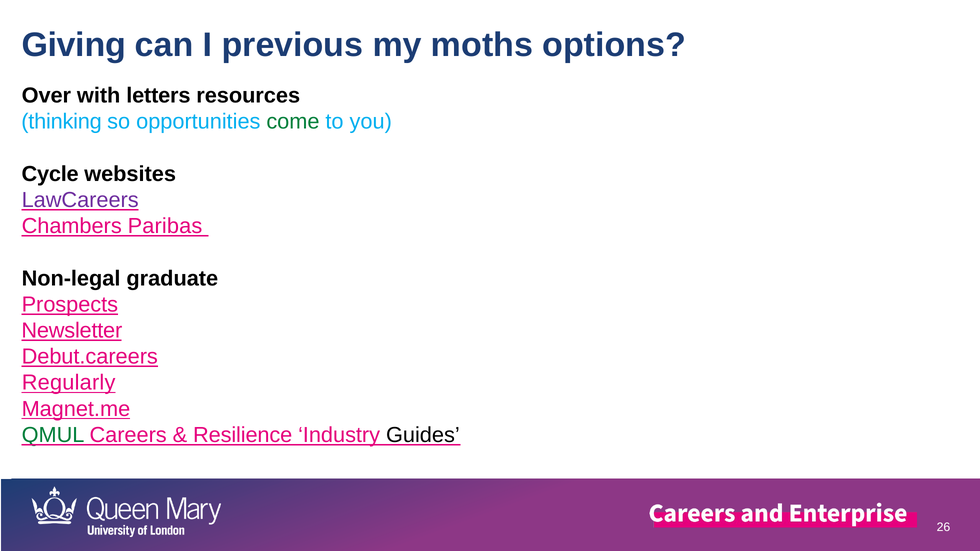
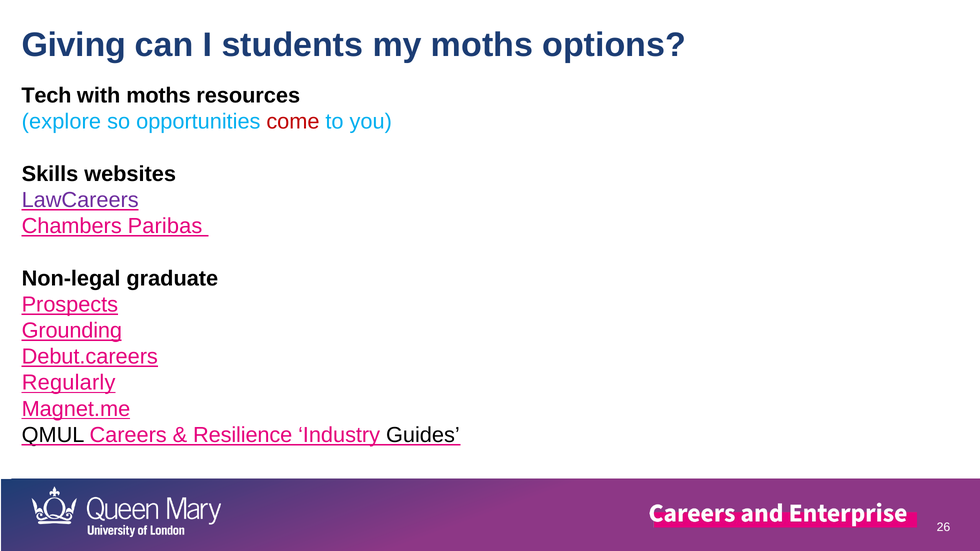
previous: previous -> students (292, 45)
Over: Over -> Tech (46, 96)
with letters: letters -> moths (158, 96)
thinking: thinking -> explore (61, 122)
come colour: green -> red (293, 122)
Cycle: Cycle -> Skills (50, 174)
Newsletter: Newsletter -> Grounding (72, 331)
QMUL colour: green -> black (53, 435)
